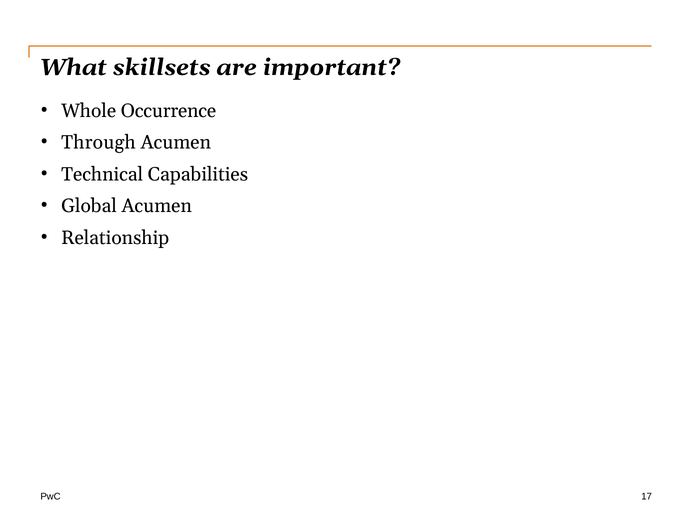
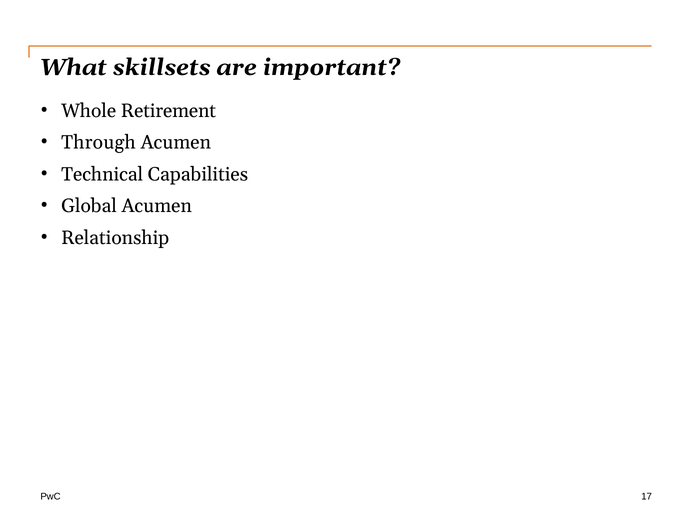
Occurrence: Occurrence -> Retirement (168, 111)
